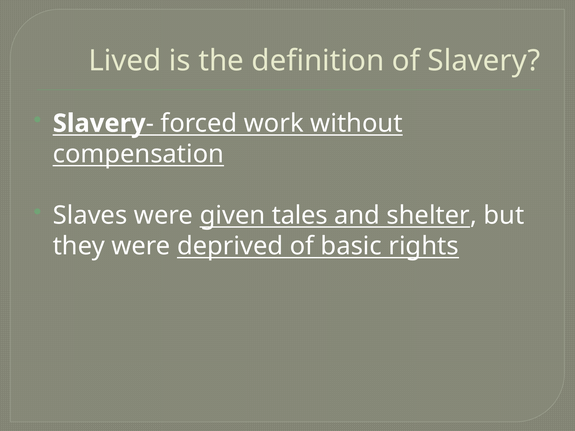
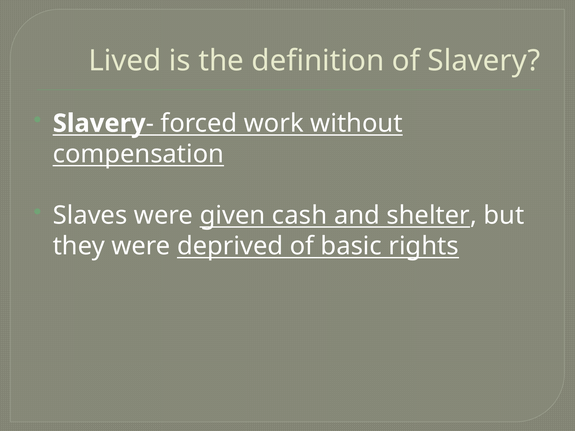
tales: tales -> cash (300, 215)
